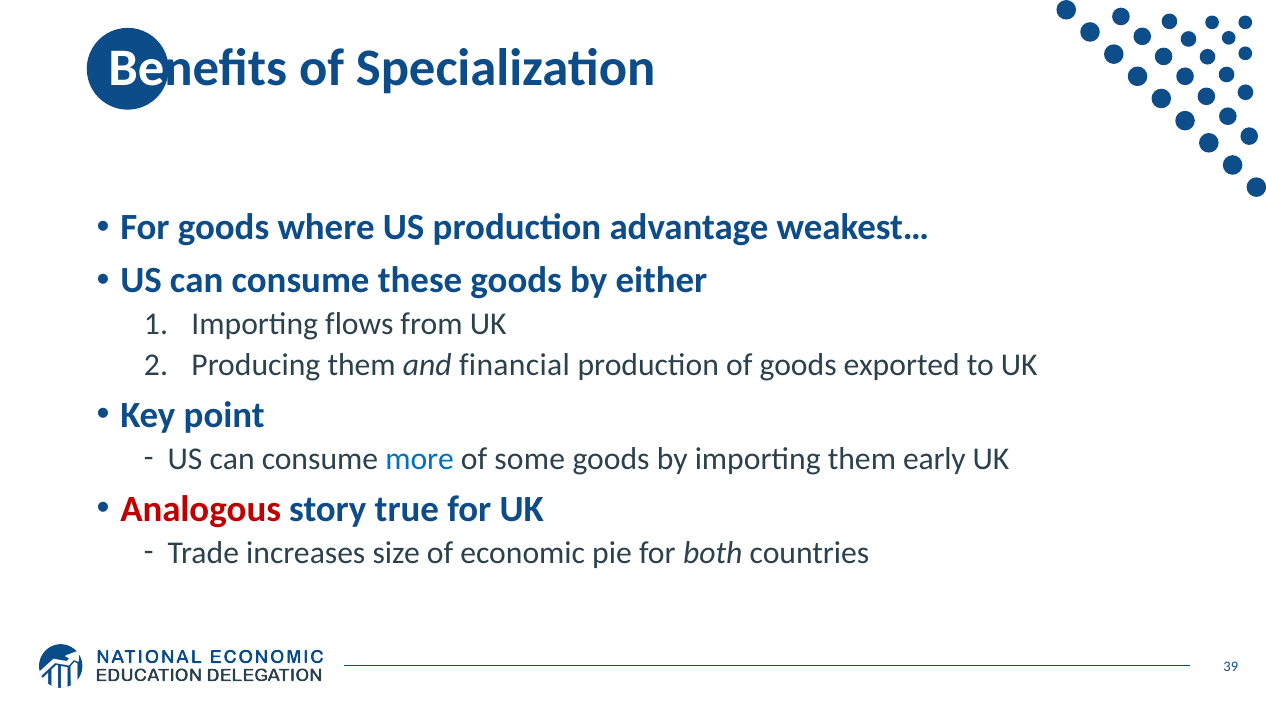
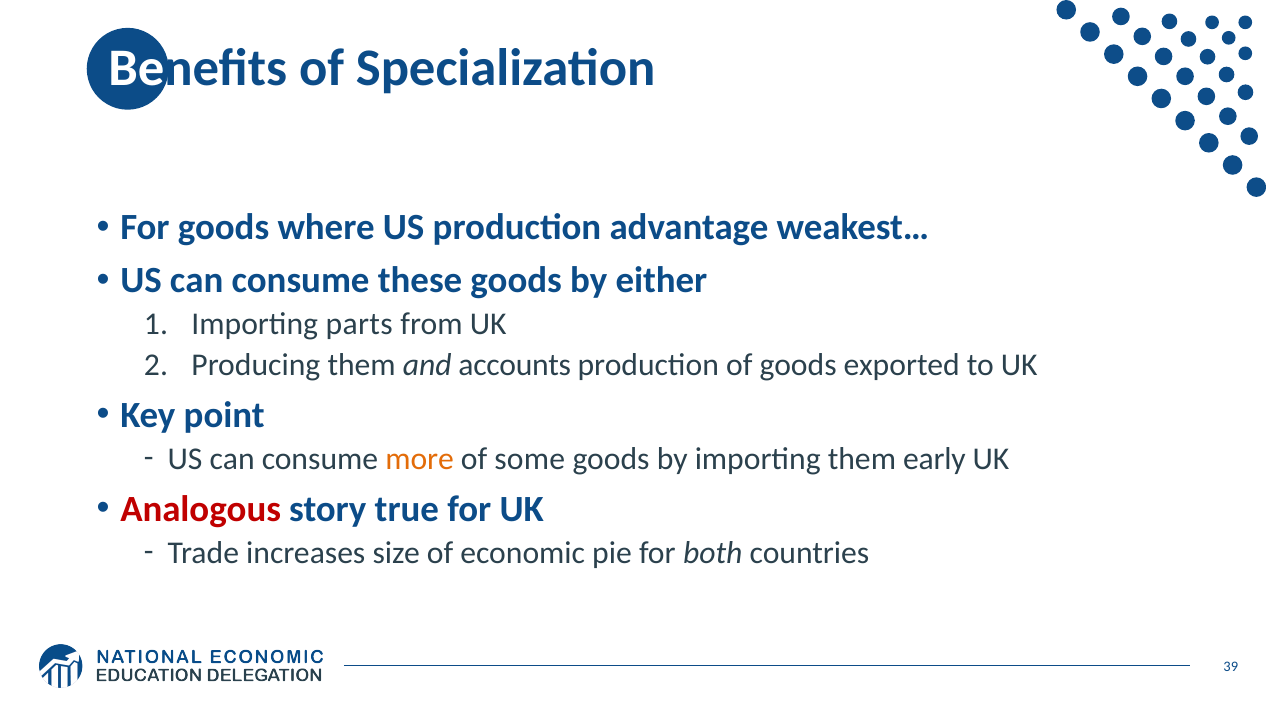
flows: flows -> parts (359, 324)
financial: financial -> accounts (515, 365)
more colour: blue -> orange (420, 459)
